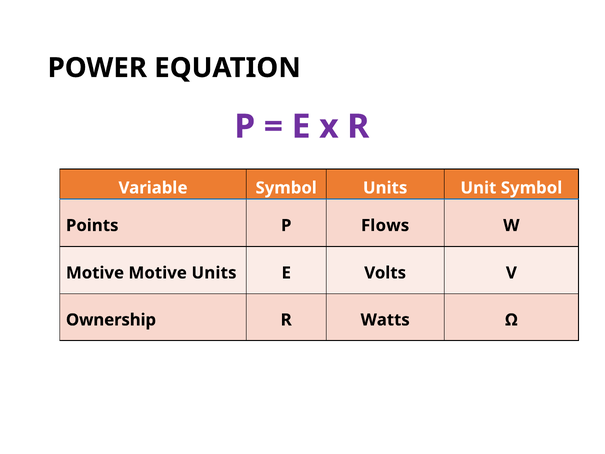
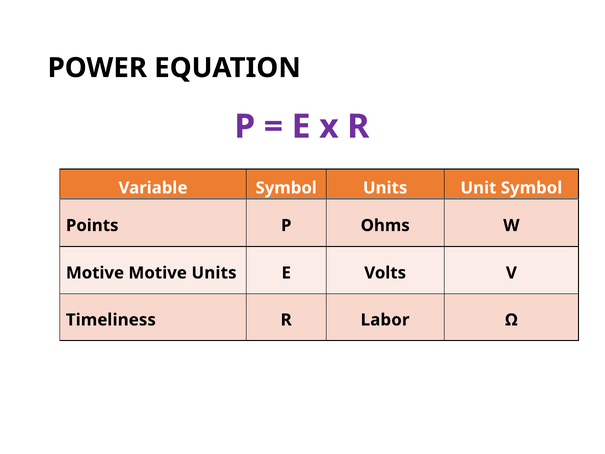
Flows: Flows -> Ohms (385, 225)
Ownership: Ownership -> Timeliness (111, 320)
Watts: Watts -> Labor (385, 320)
